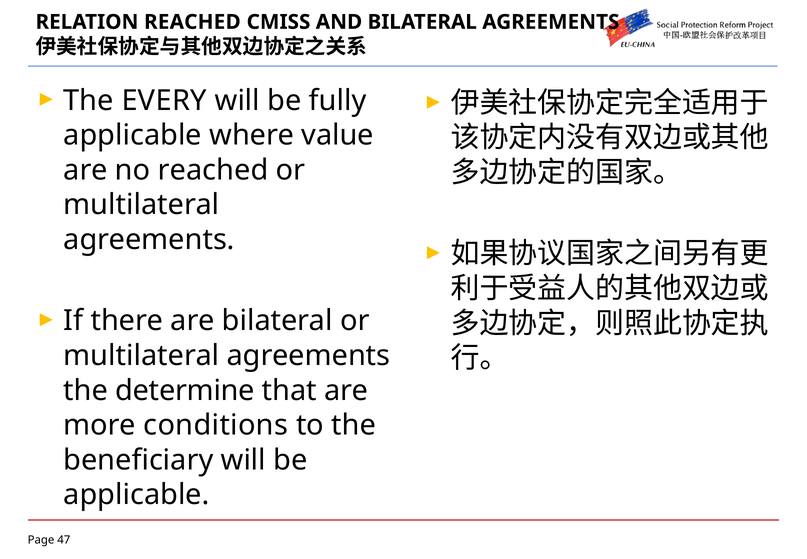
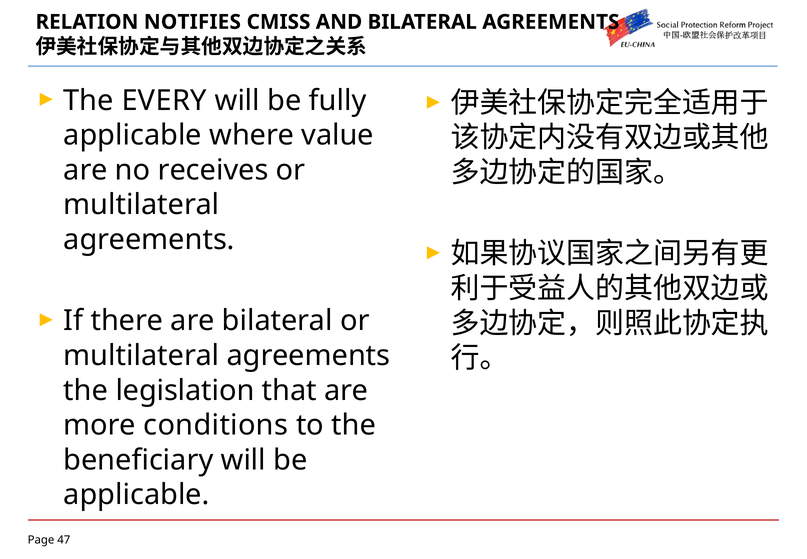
RELATION REACHED: REACHED -> NOTIFIES (192, 22)
no reached: reached -> receives (213, 170)
determine: determine -> legislation (185, 390)
